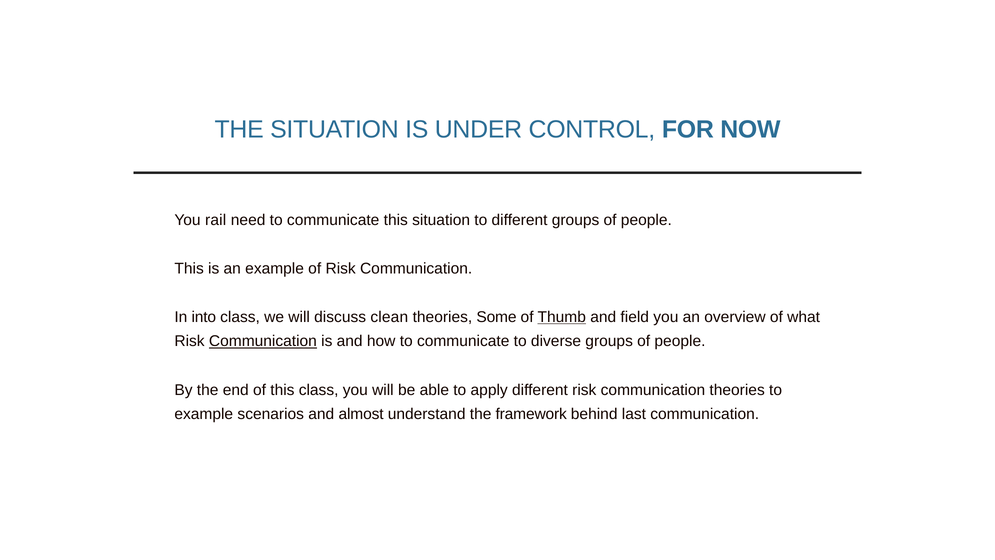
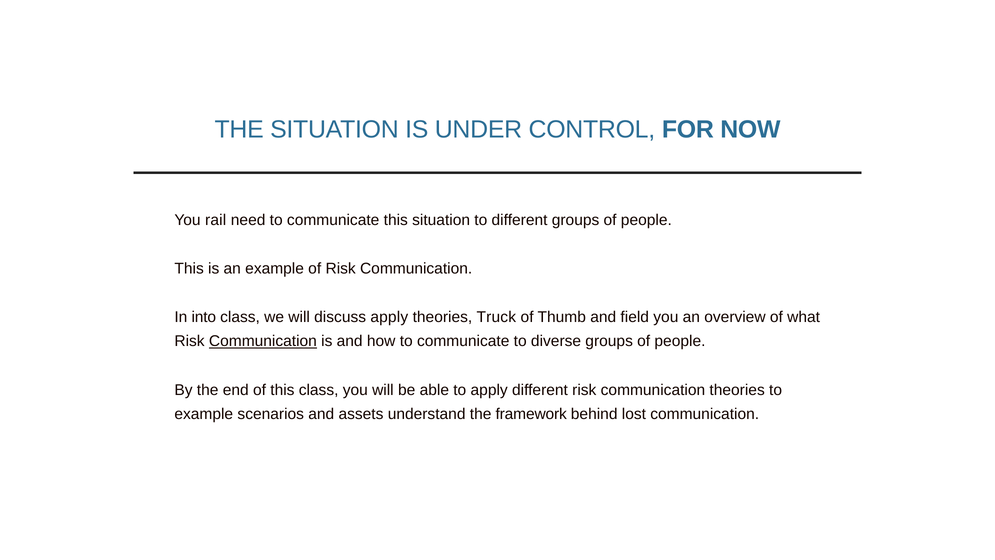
discuss clean: clean -> apply (389, 317)
Some: Some -> Truck (496, 317)
Thumb underline: present -> none (562, 317)
almost: almost -> assets (361, 414)
last: last -> lost (634, 414)
